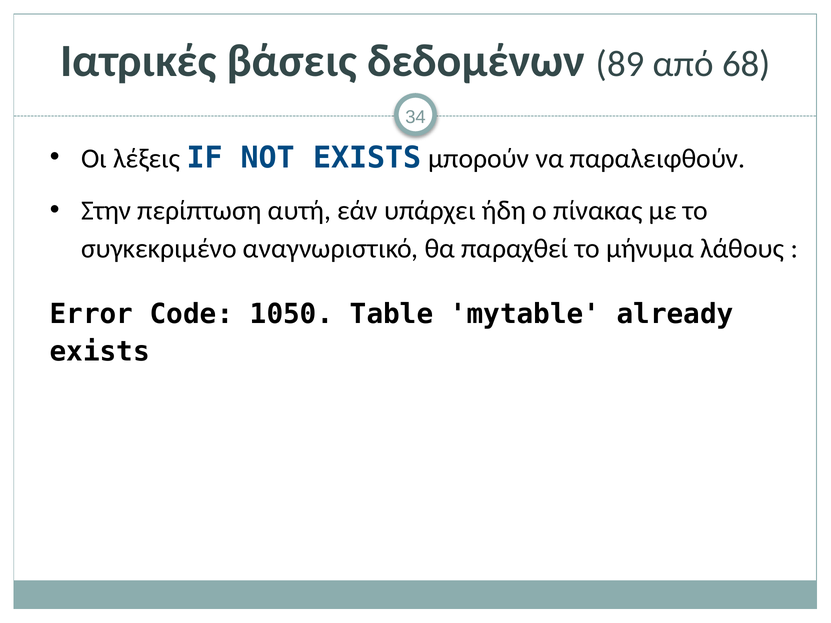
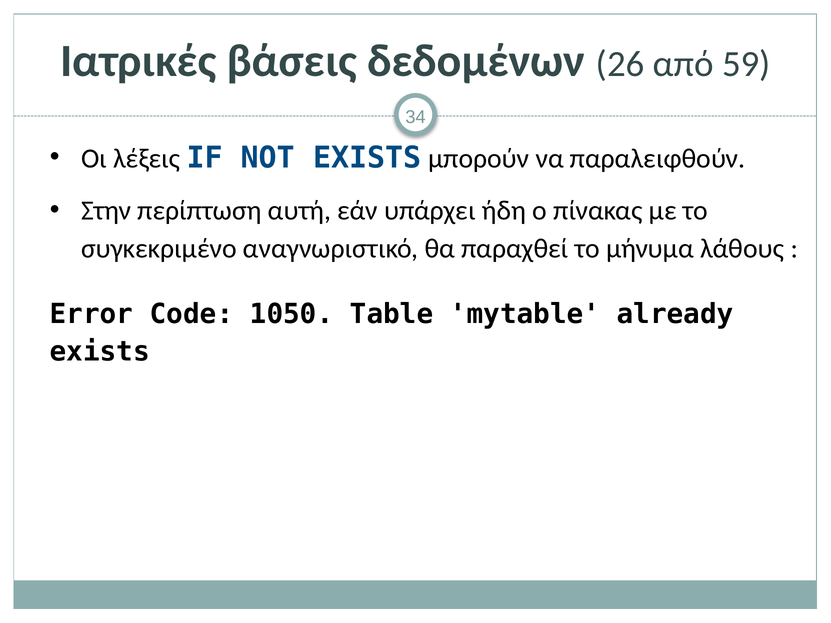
89: 89 -> 26 (620, 64)
68: 68 -> 59 (746, 64)
